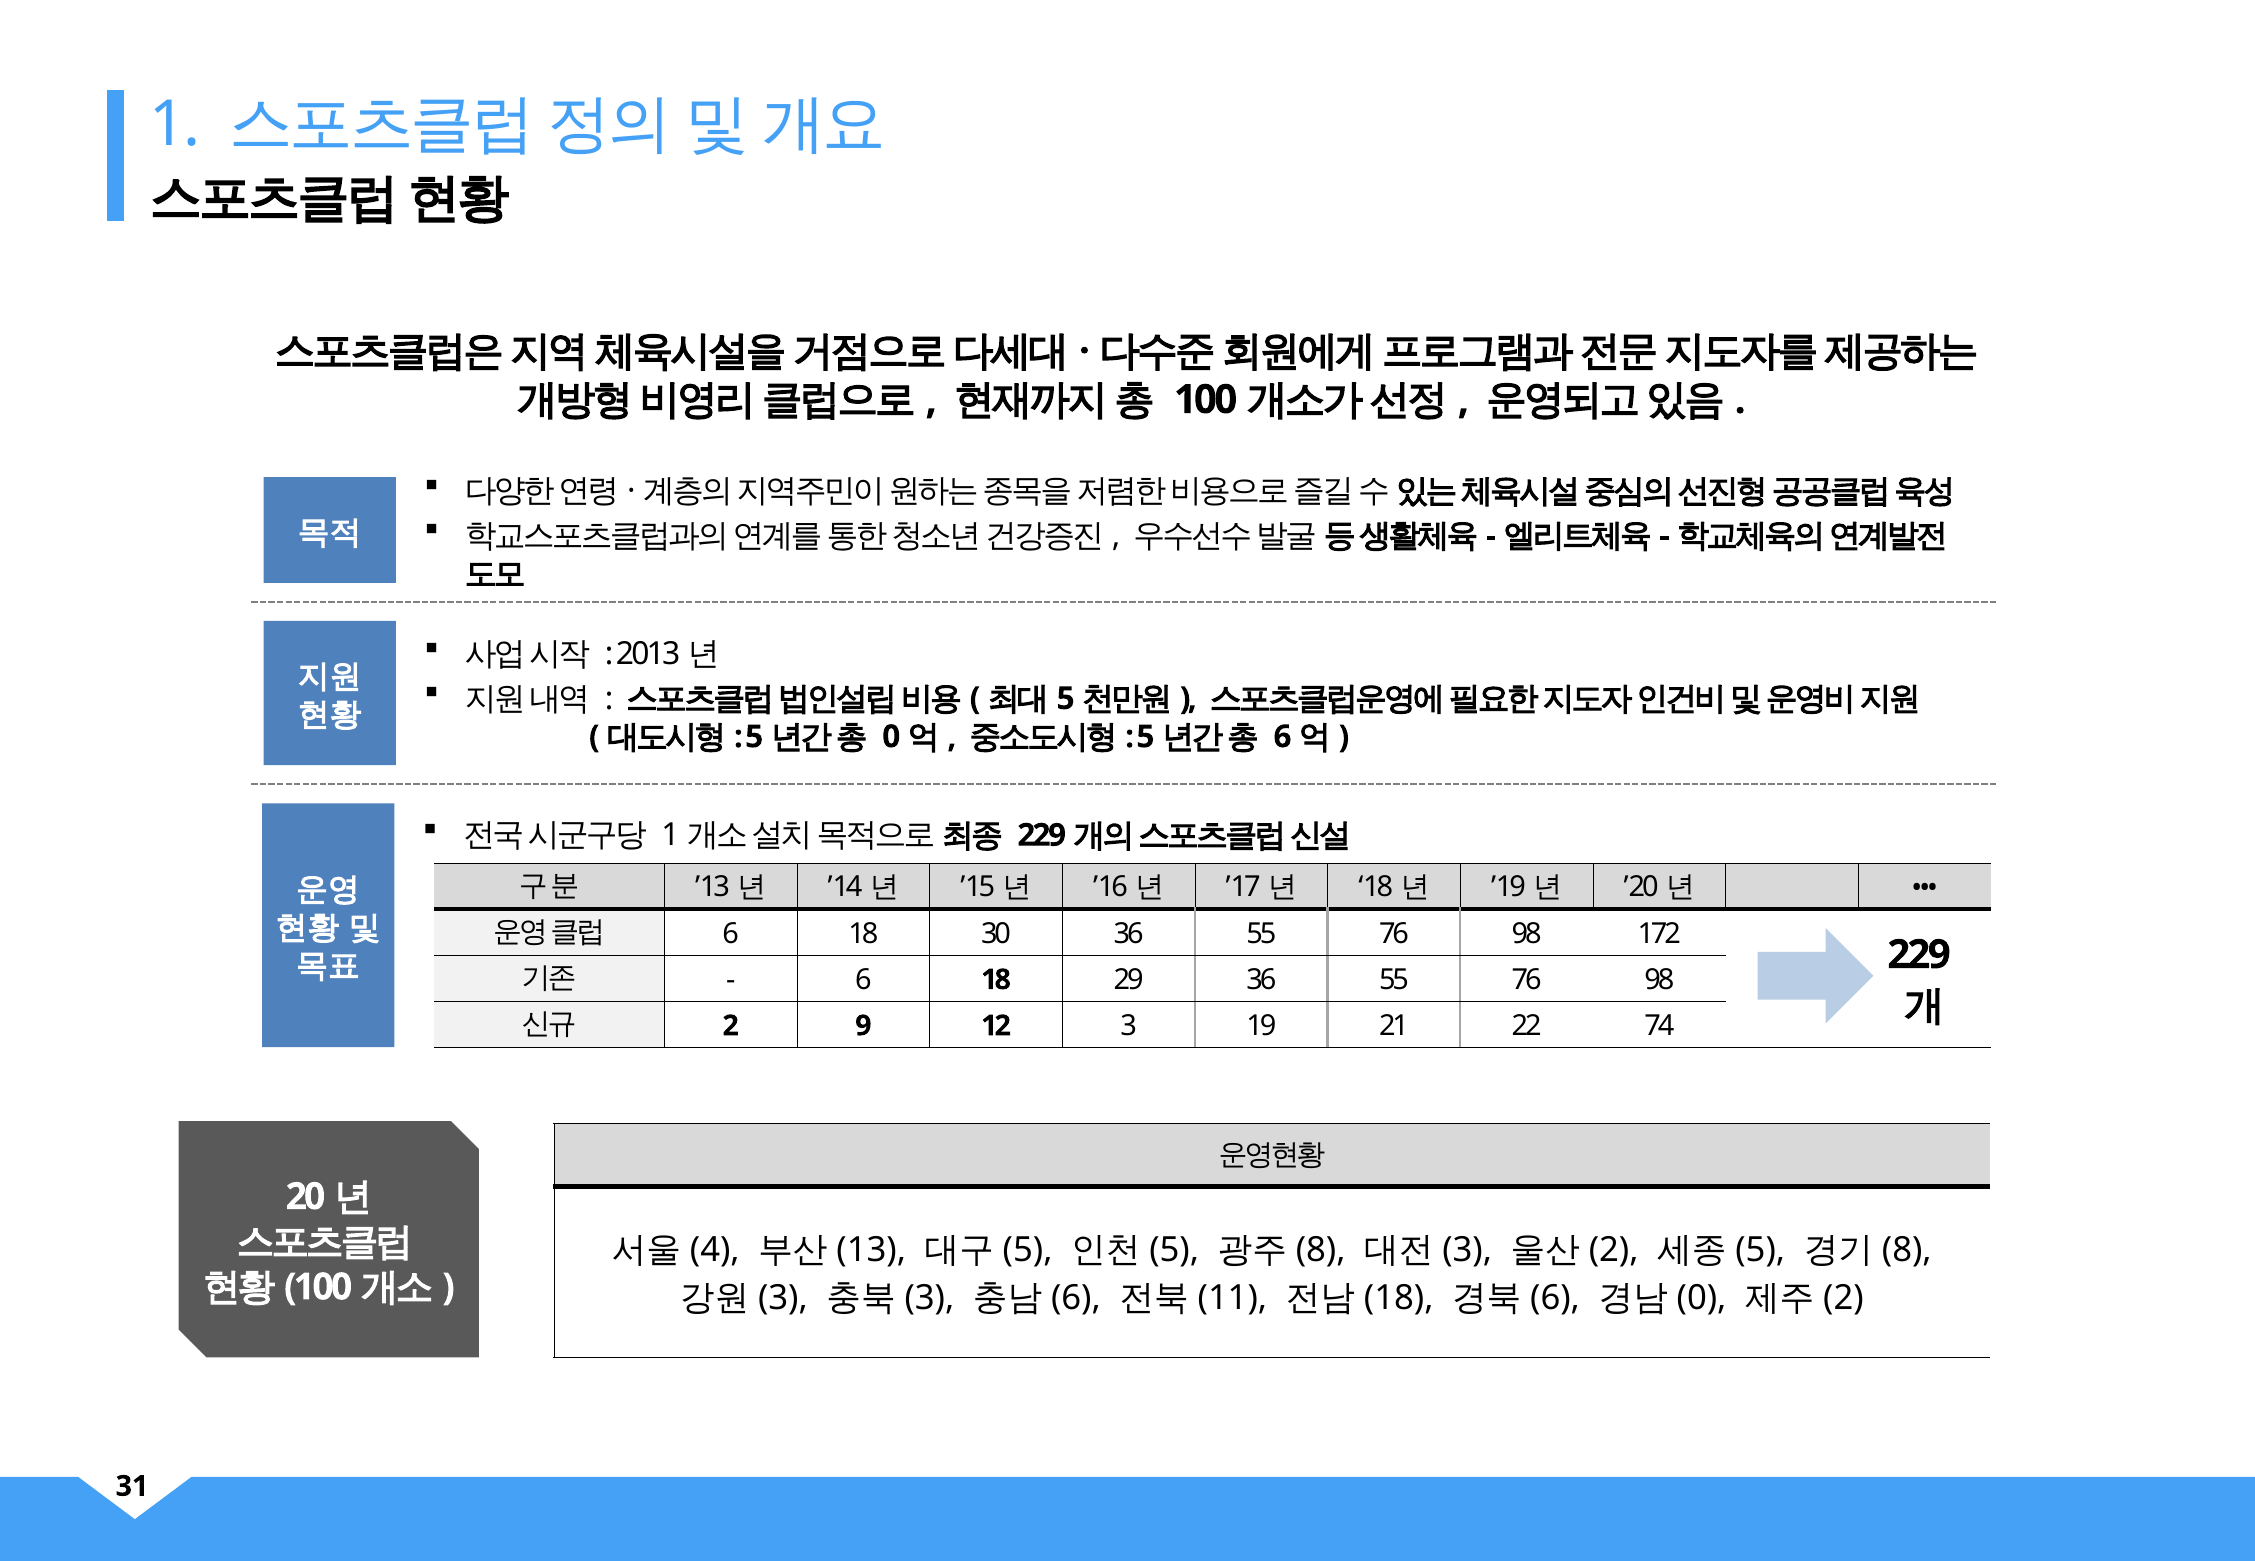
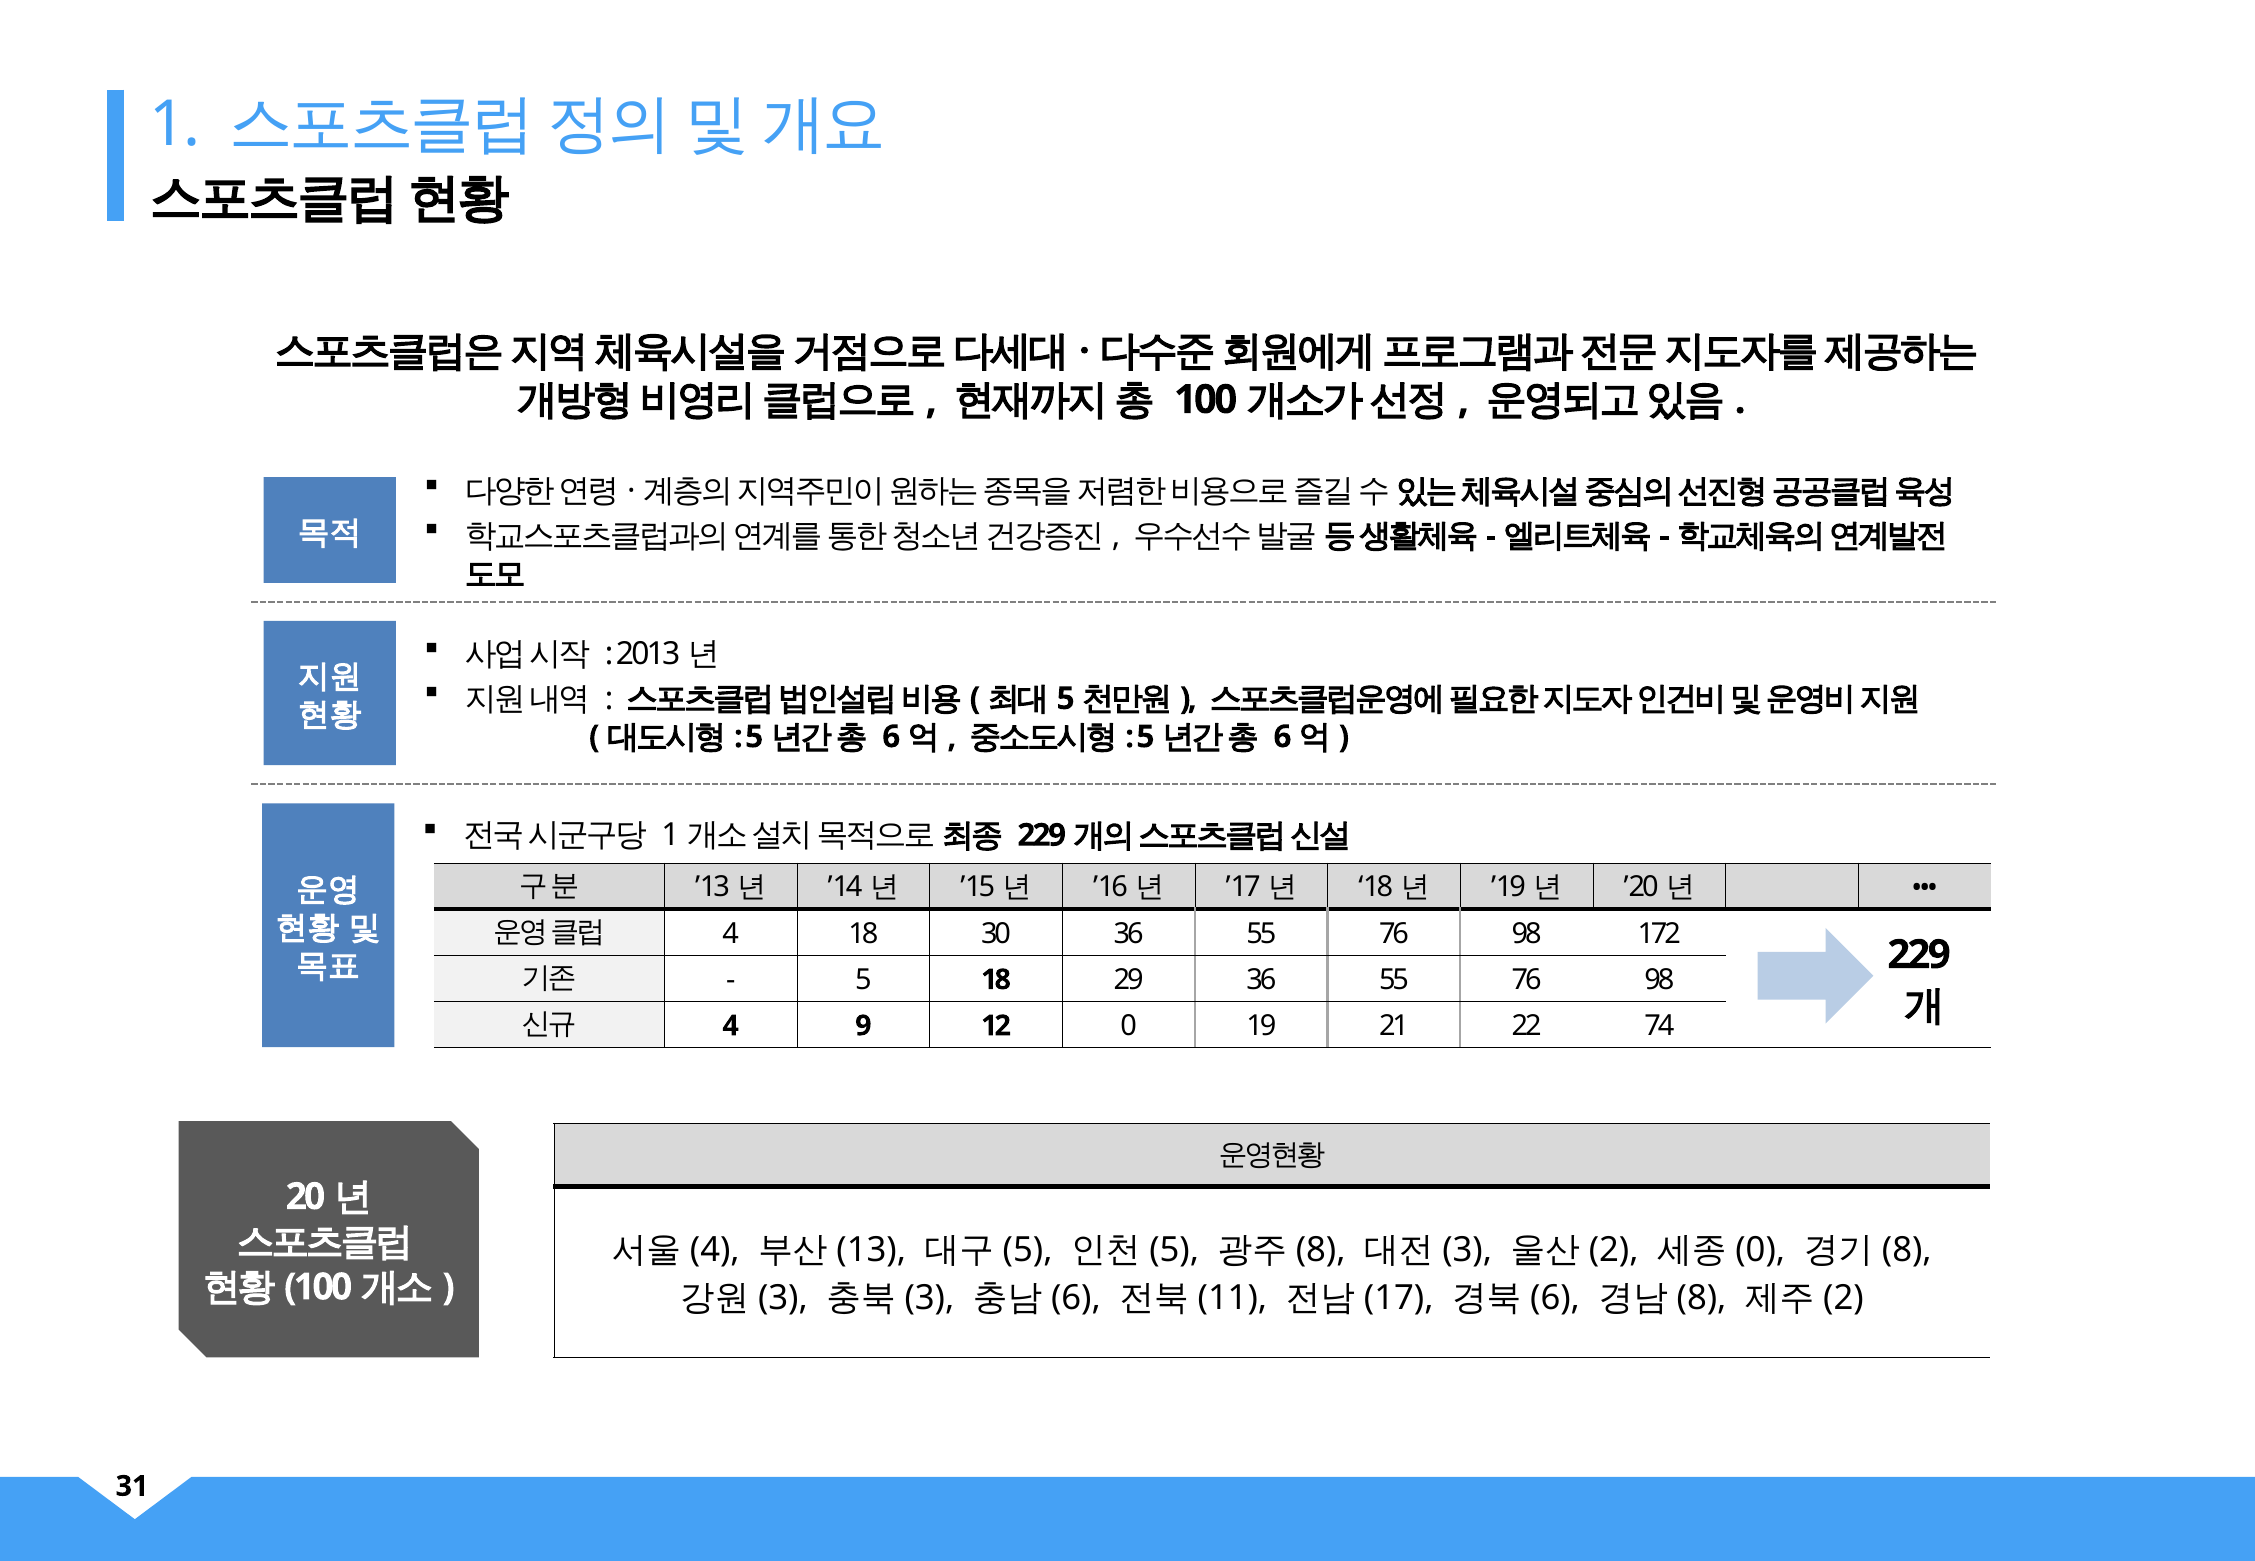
0: 0 -> 6 (891, 737)
6: 6 -> 4 (731, 934)
6: 6 -> 5 (863, 980)
2: 2 -> 4 (731, 1026)
12 3: 3 -> 0 (1129, 1026)
5: 5 -> 0 (1760, 1250)
18: 18 -> 17 (1399, 1298)
0: 0 -> 8 (1702, 1298)
